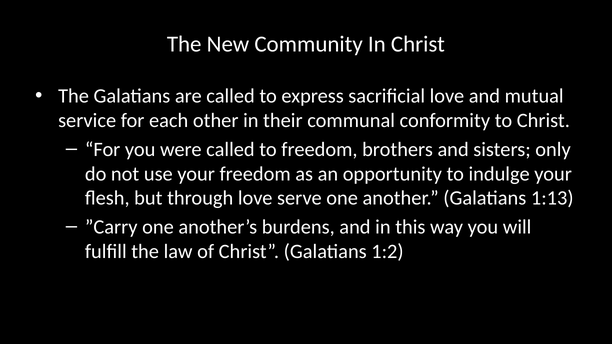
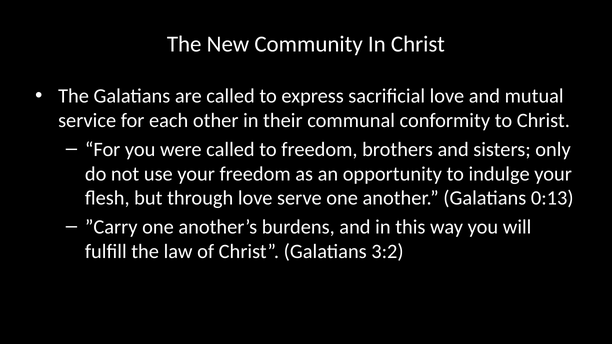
1:13: 1:13 -> 0:13 (552, 198)
1:2: 1:2 -> 3:2 (387, 251)
